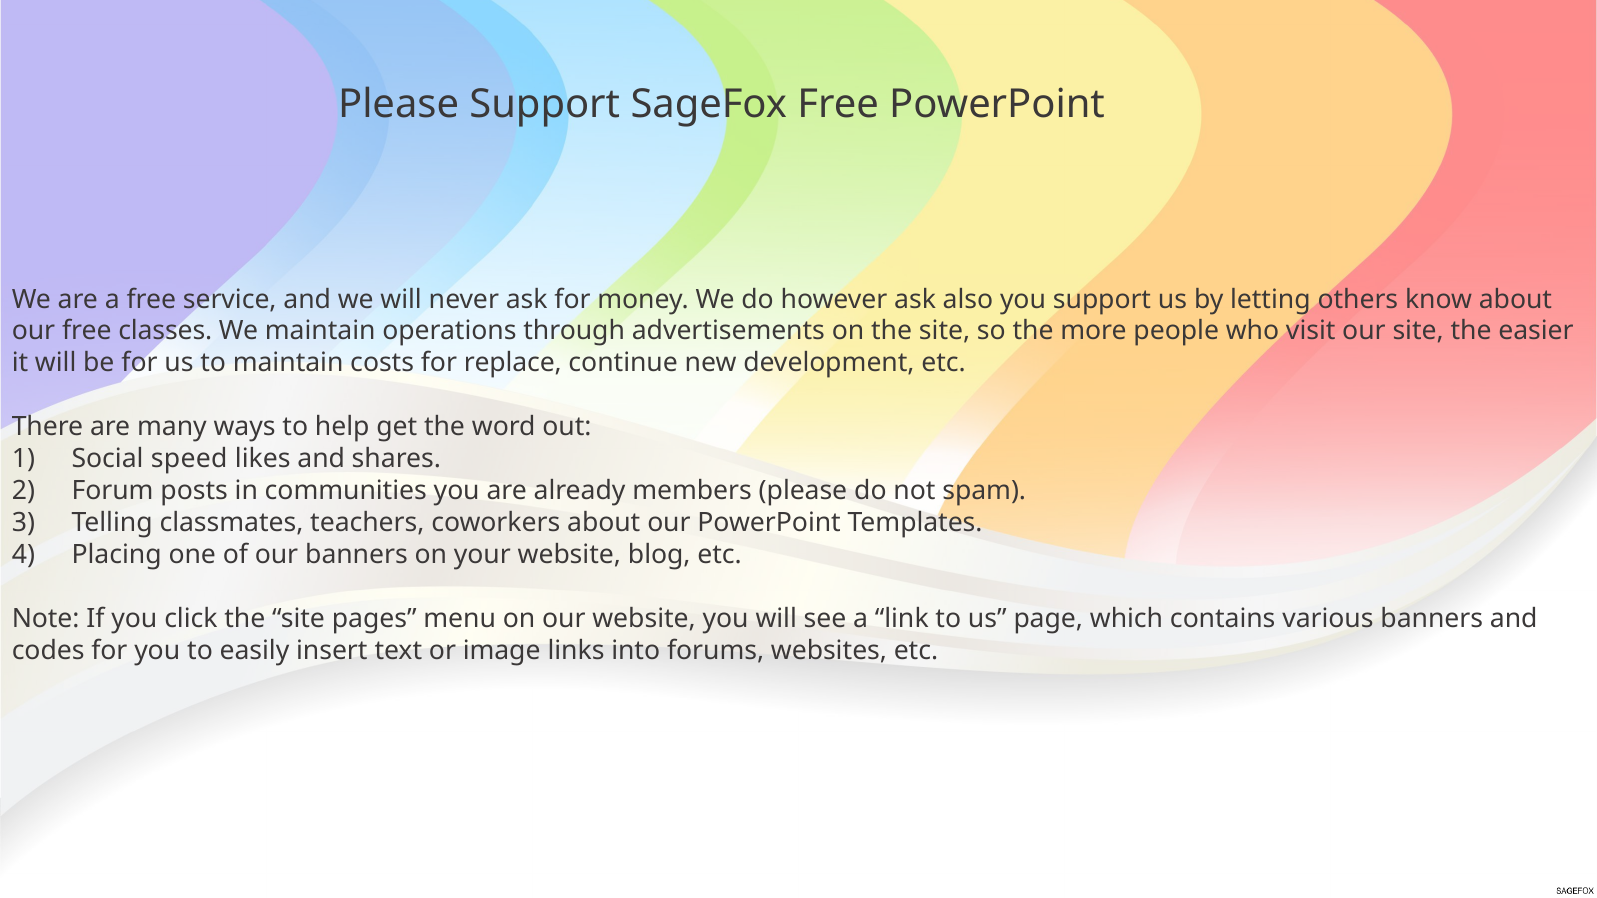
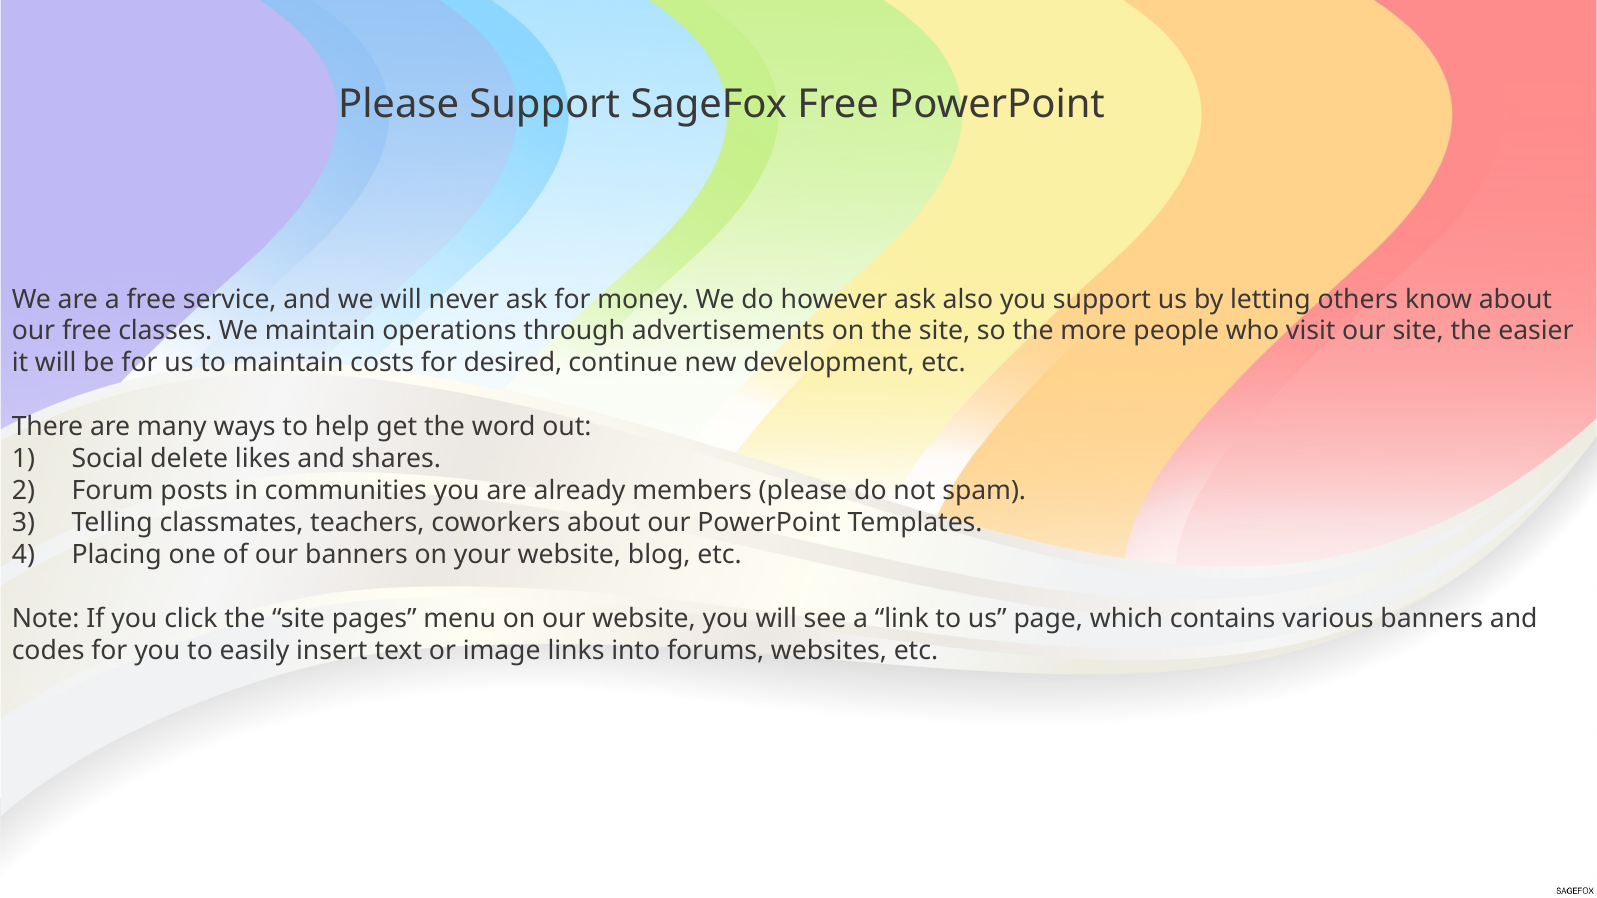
replace: replace -> desired (513, 363)
speed: speed -> delete (189, 459)
